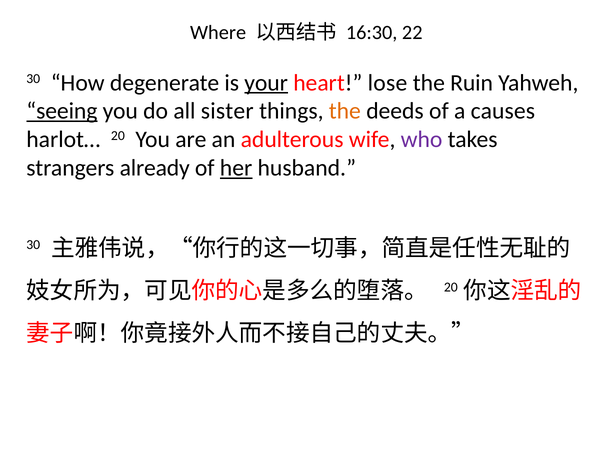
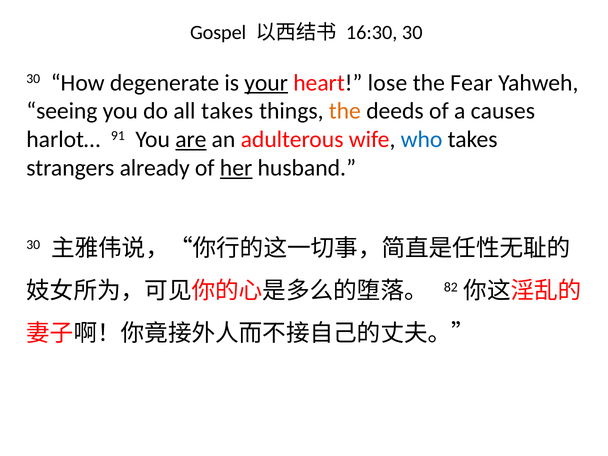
Where: Where -> Gospel (218, 33)
16:30 22: 22 -> 30 (412, 33)
Ruin: Ruin -> Fear (471, 83)
seeing underline: present -> none (62, 111)
all sister: sister -> takes (227, 111)
harlot… 20: 20 -> 91 (118, 136)
are underline: none -> present (191, 140)
who colour: purple -> blue (422, 140)
20: 20 -> 82 (451, 287)
